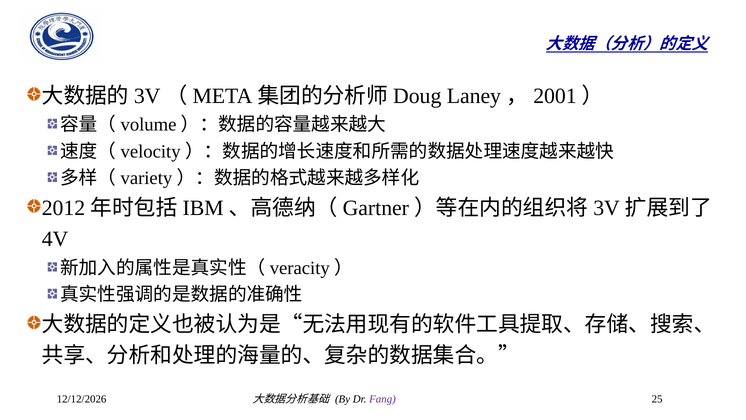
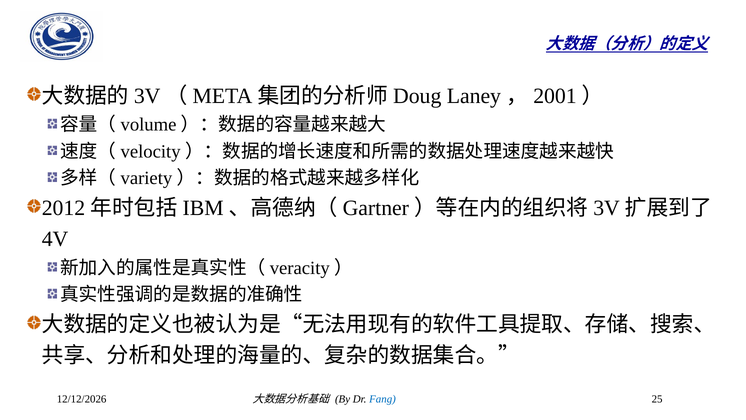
Fang colour: purple -> blue (383, 399)
